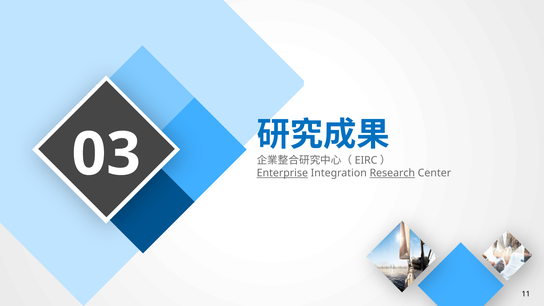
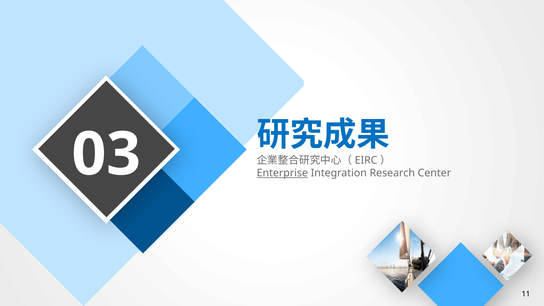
Research underline: present -> none (392, 173)
